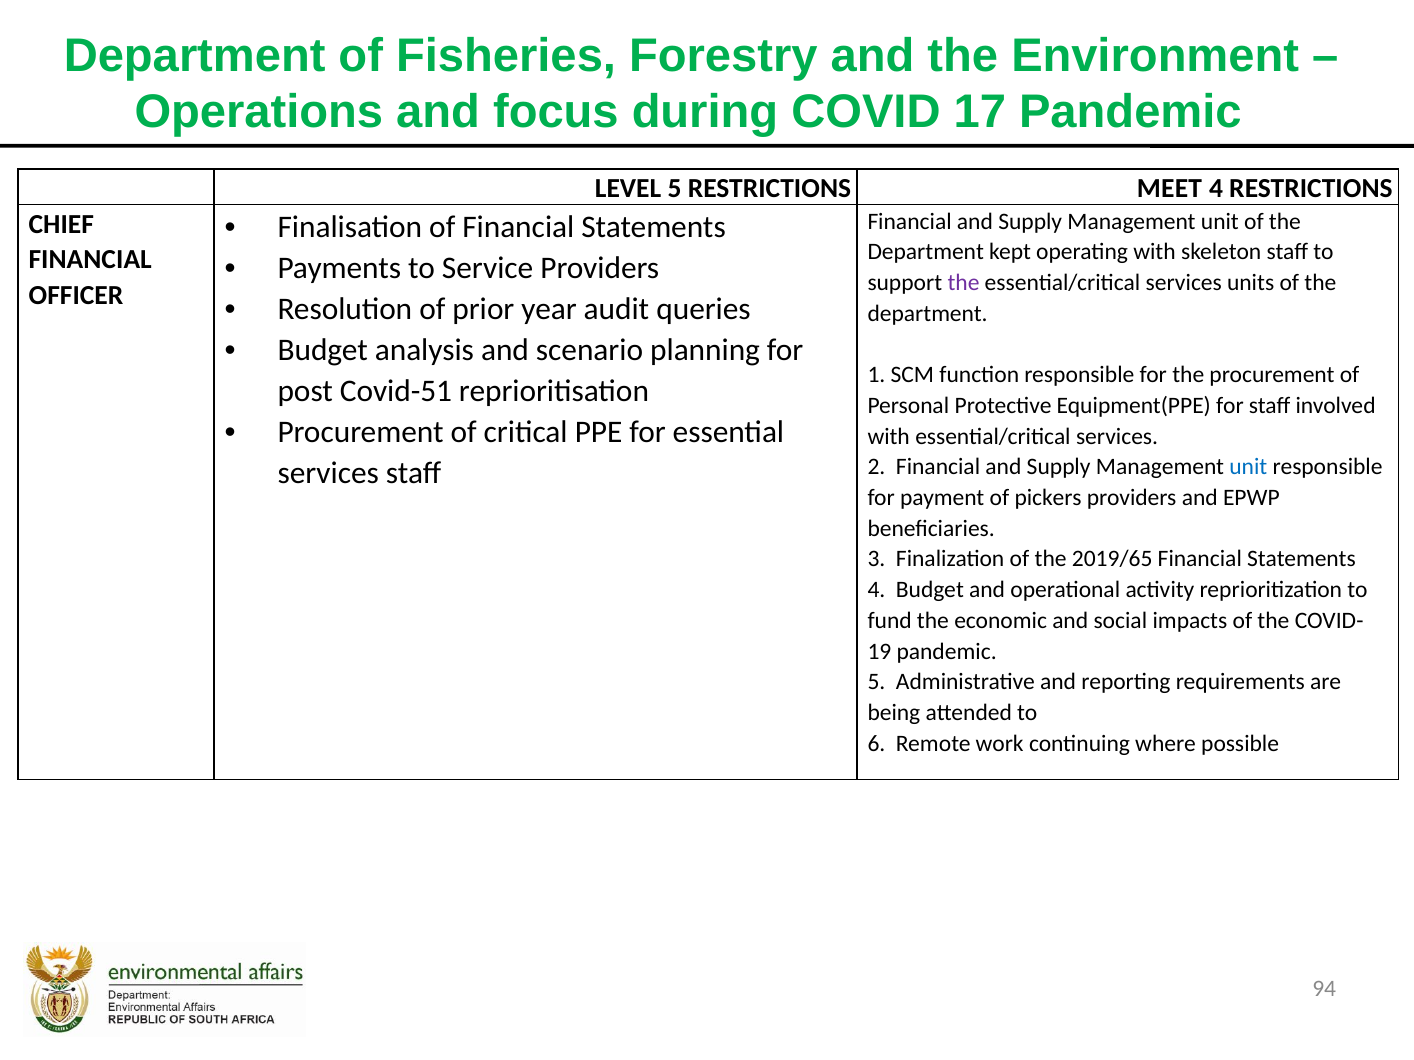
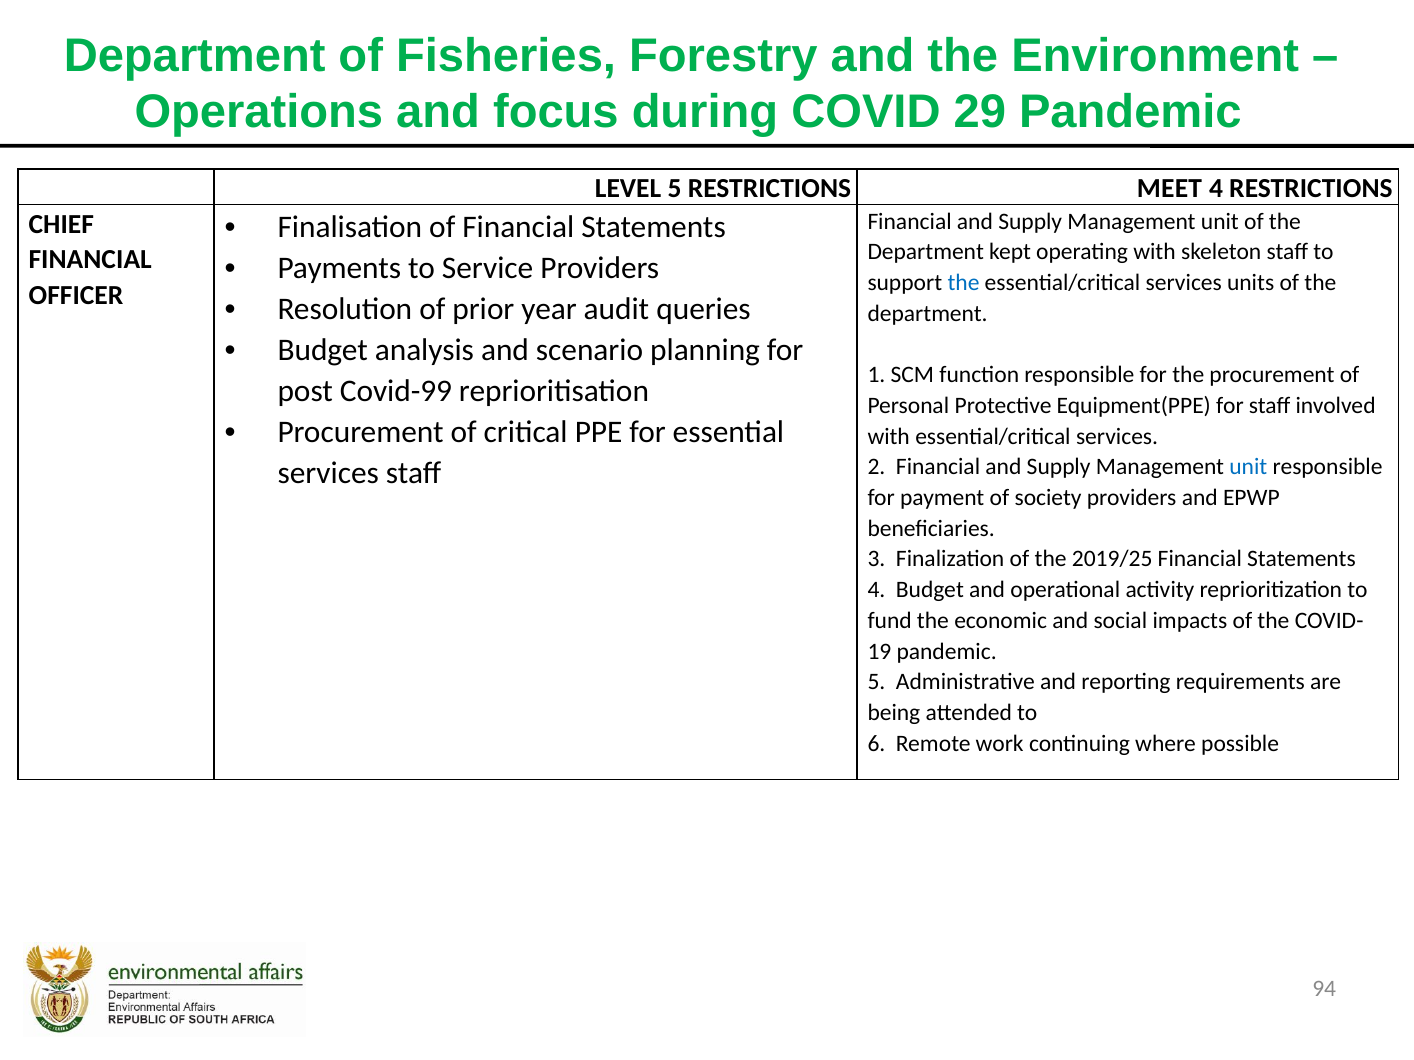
17: 17 -> 29 (980, 112)
the colour: purple -> blue (963, 283)
Covid-51: Covid-51 -> Covid-99 (396, 391)
pickers: pickers -> society (1048, 498)
2019/65: 2019/65 -> 2019/25 (1112, 559)
